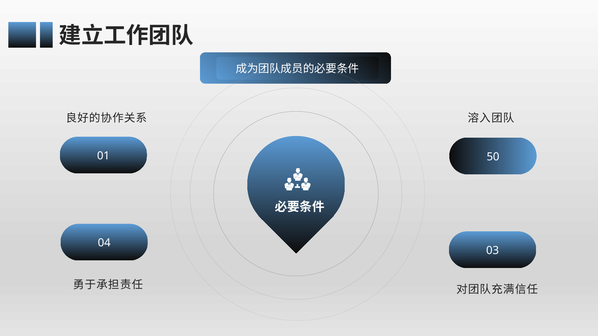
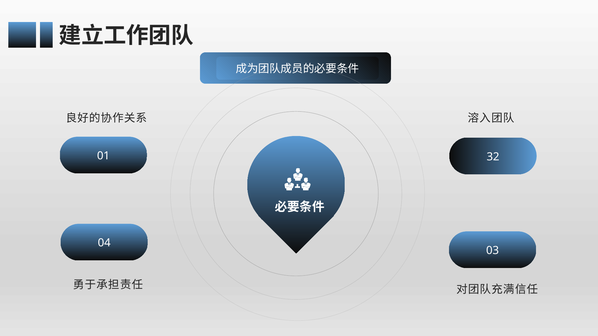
50: 50 -> 32 (493, 157)
